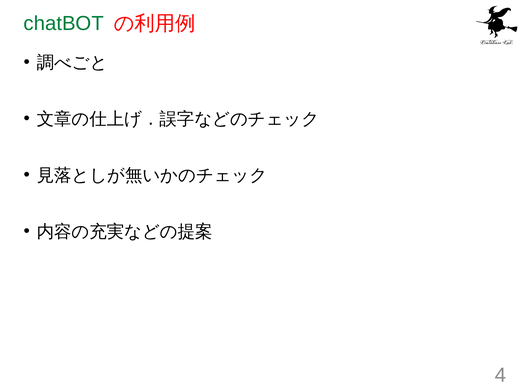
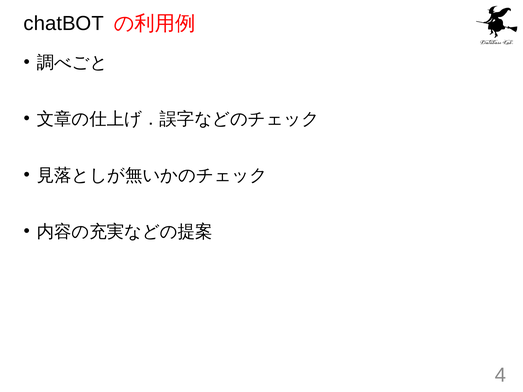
chatBOT colour: green -> black (64, 23)
